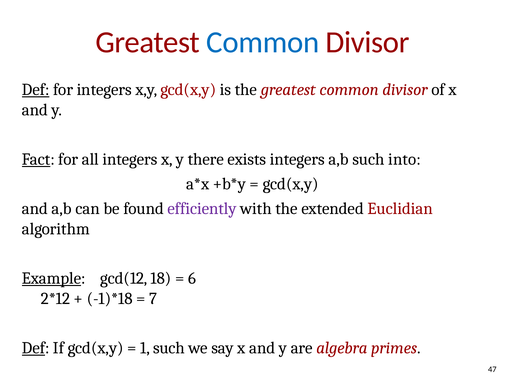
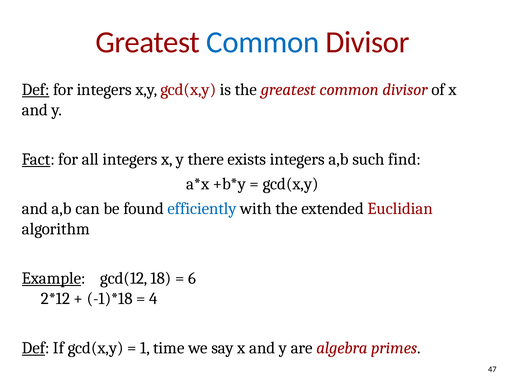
into: into -> find (405, 159)
efficiently colour: purple -> blue (202, 209)
7: 7 -> 4 (153, 298)
1 such: such -> time (169, 348)
